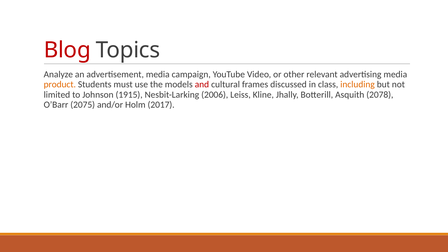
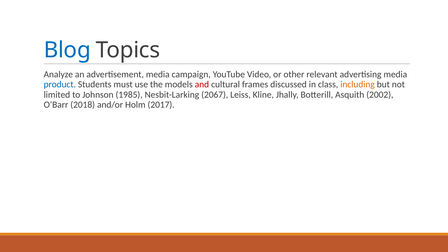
Blog colour: red -> blue (67, 50)
product colour: orange -> blue (60, 85)
1915: 1915 -> 1985 (129, 95)
2006: 2006 -> 2067 (215, 95)
2078: 2078 -> 2002 (380, 95)
2075: 2075 -> 2018 (83, 105)
